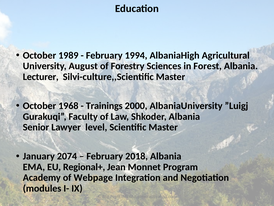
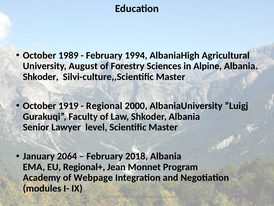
Forest: Forest -> Alpine (208, 66)
Lecturer: Lecturer -> Shkoder (41, 77)
1968: 1968 -> 1919 (68, 106)
Trainings: Trainings -> Regional (104, 106)
2074: 2074 -> 2064 (67, 156)
